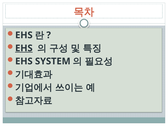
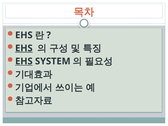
EHS underline: none -> present (24, 61)
